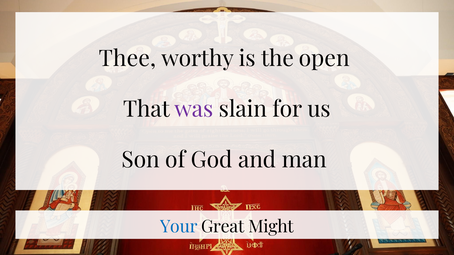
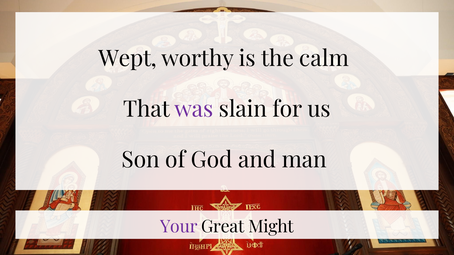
Thee: Thee -> Wept (128, 59)
open: open -> calm (324, 59)
Your colour: blue -> purple (179, 227)
